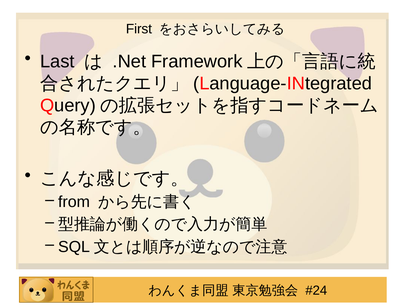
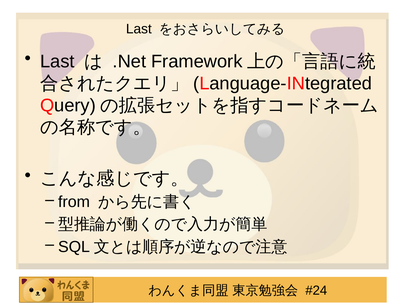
First: First -> Last (139, 29)
